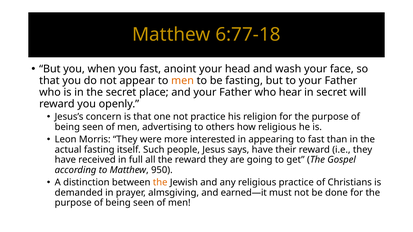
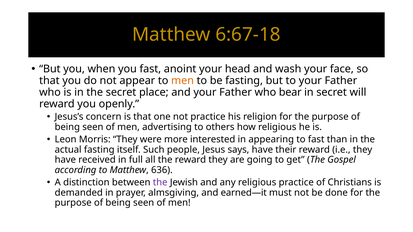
6:77-18: 6:77-18 -> 6:67-18 (248, 35)
hear: hear -> bear (290, 92)
950: 950 -> 636 (162, 170)
the colour: orange -> purple (160, 183)
